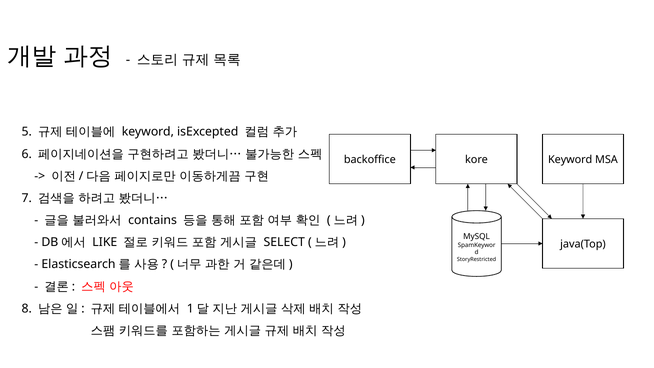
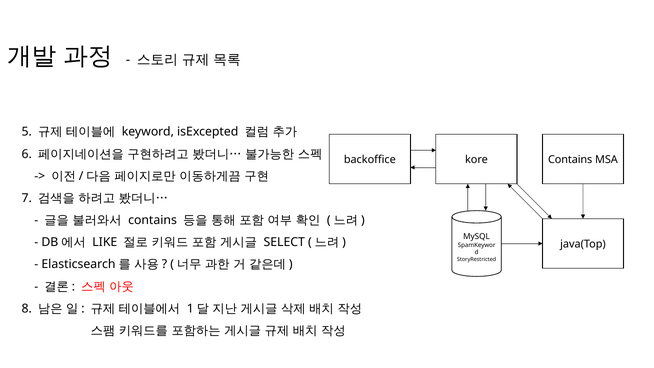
Keyword: Keyword -> Contains (570, 160)
